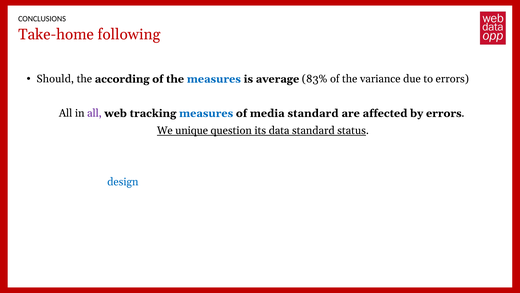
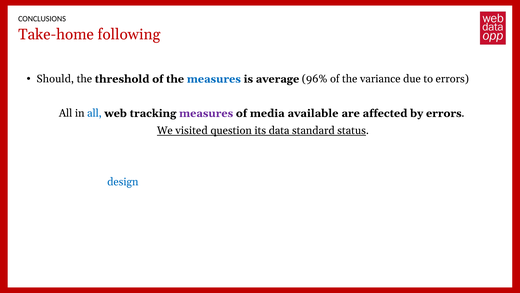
according: according -> threshold (122, 79)
83%: 83% -> 96% (315, 79)
all colour: purple -> blue (94, 113)
measures colour: blue -> purple (206, 113)
media standard: standard -> available (313, 113)
unique: unique -> visited (192, 130)
